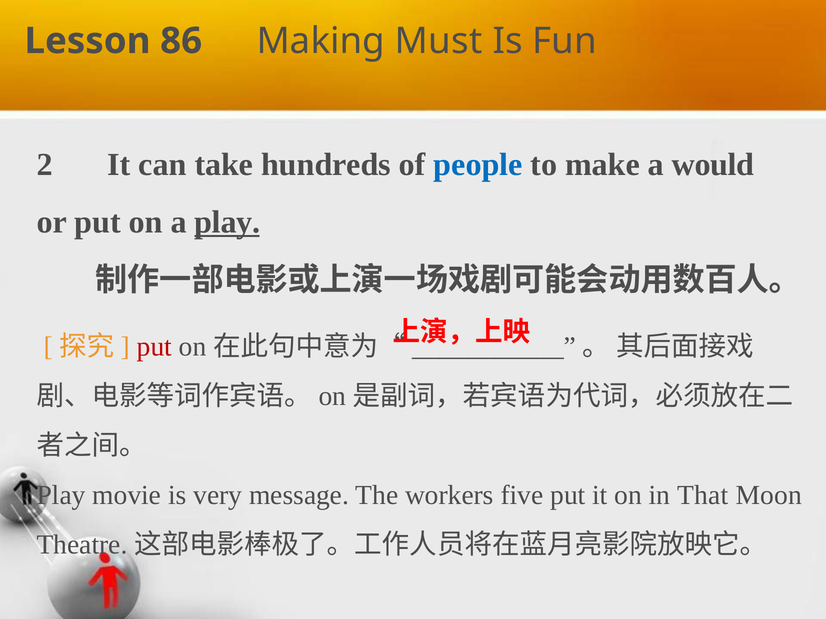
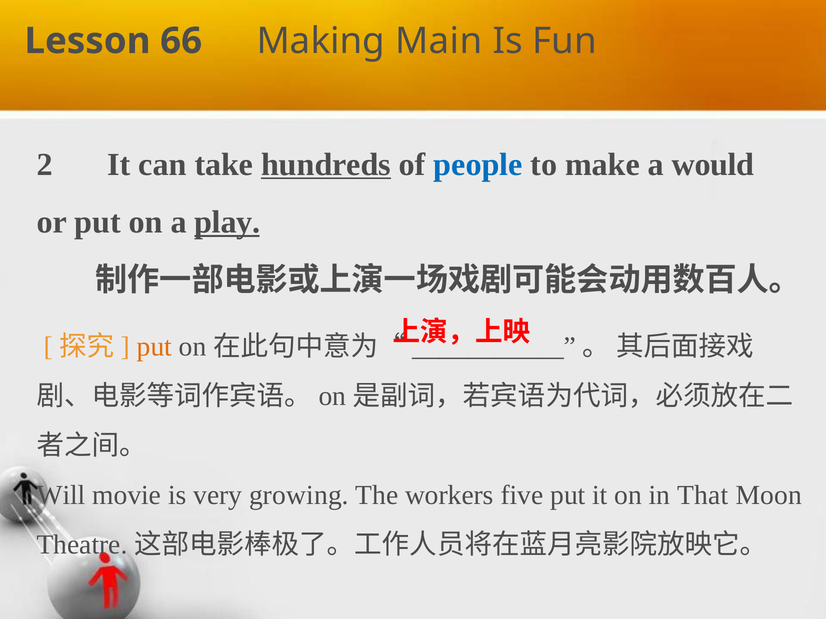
86: 86 -> 66 (181, 41)
Must: Must -> Main (439, 41)
hundreds underline: none -> present (326, 165)
put colour: red -> orange (154, 347)
Play: Play -> Will (61, 496)
message: message -> growing (299, 496)
